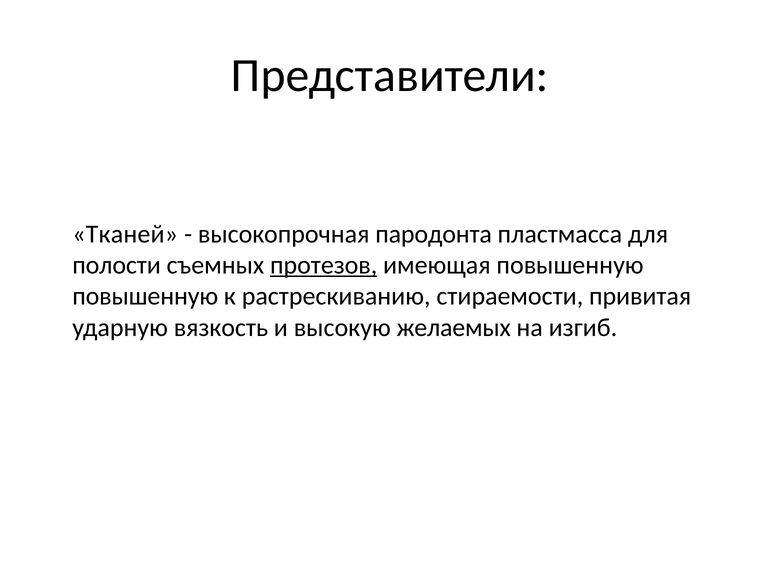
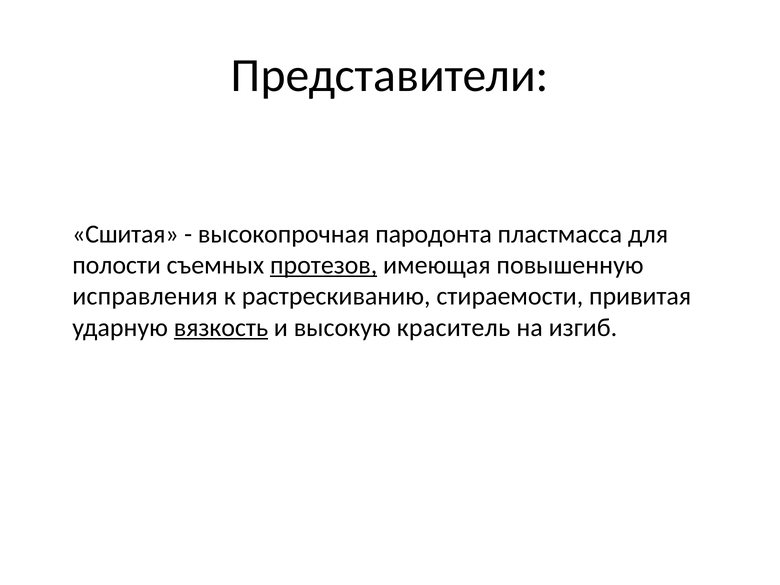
Тканей: Тканей -> Сшитая (125, 234)
повышенную: повышенную -> исправления (145, 296)
вязкость underline: none -> present (221, 328)
желаемых: желаемых -> краситель (453, 328)
